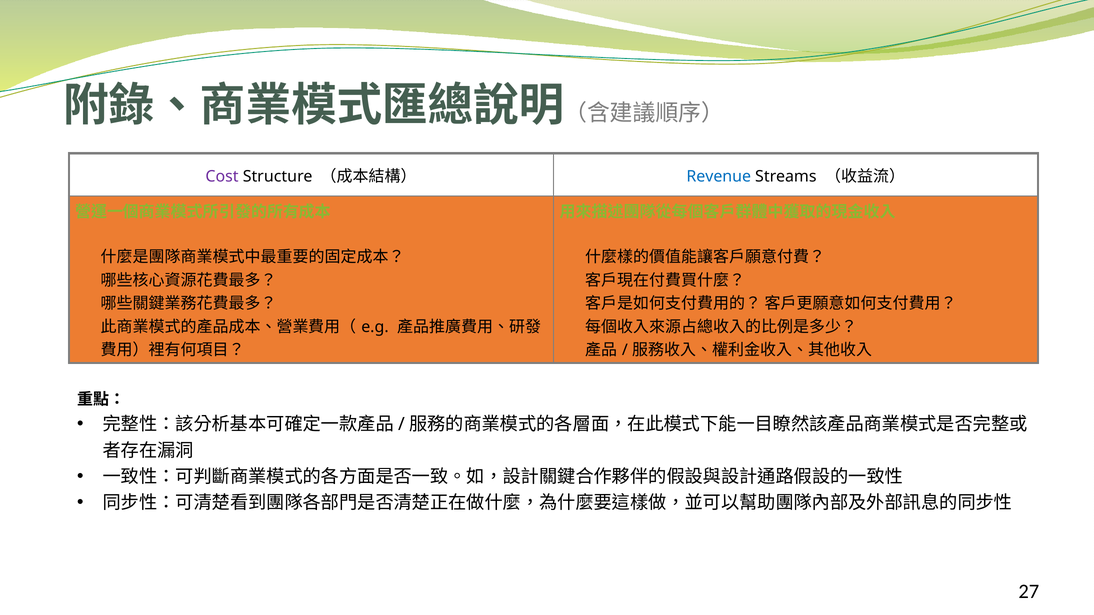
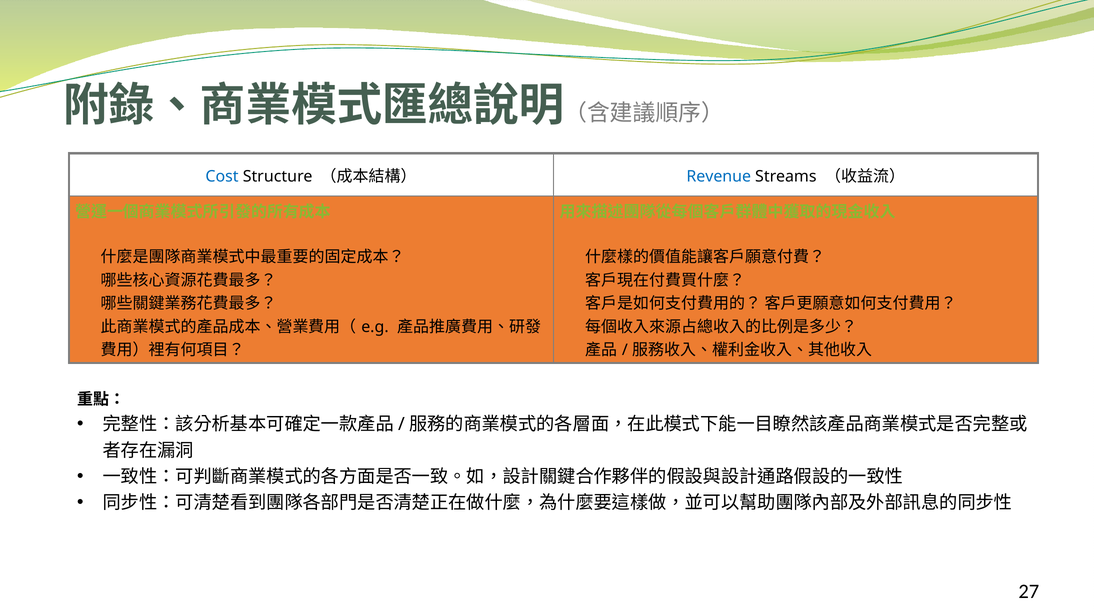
Cost colour: purple -> blue (222, 176)
